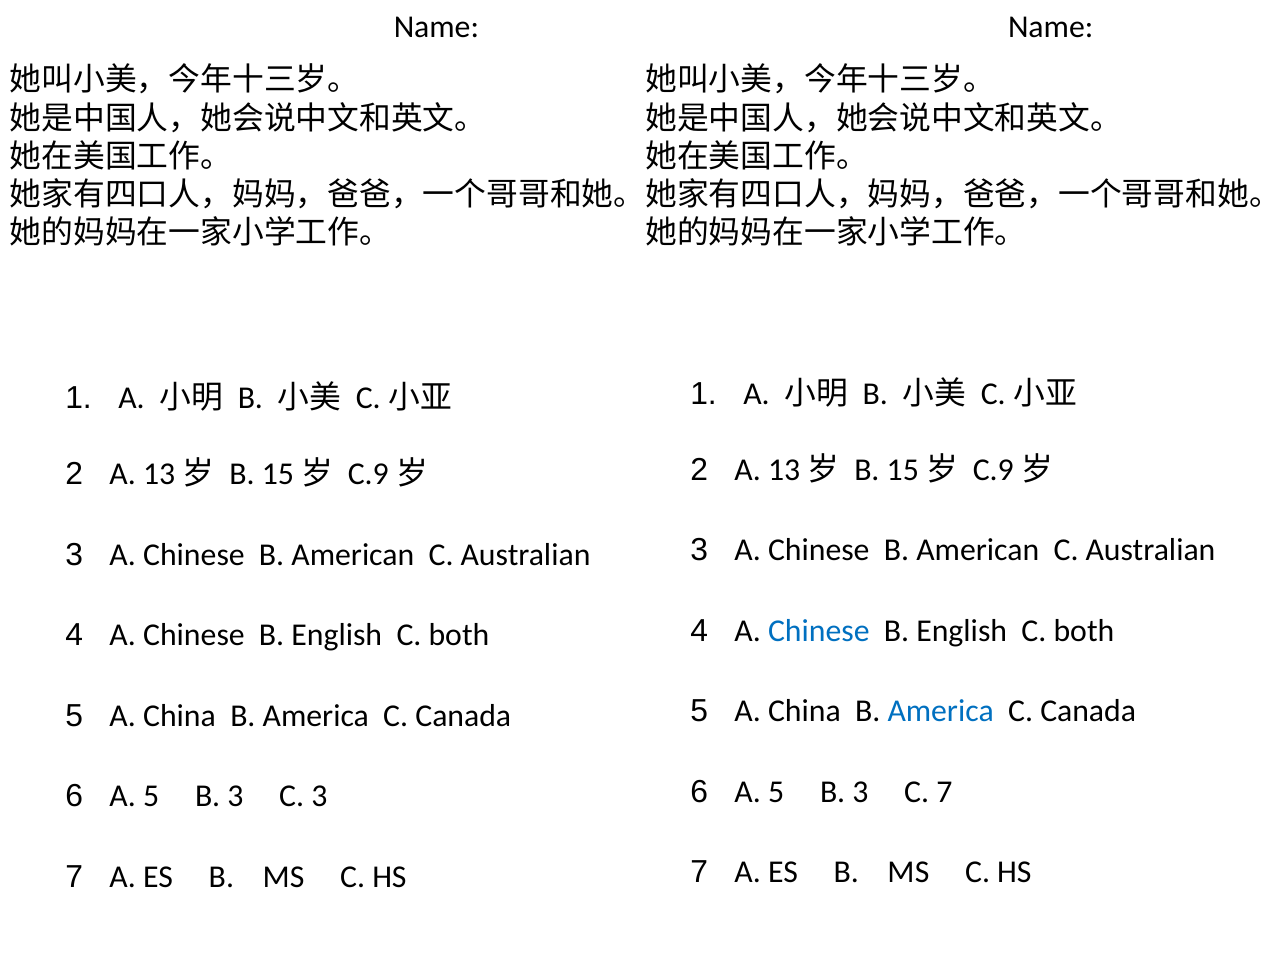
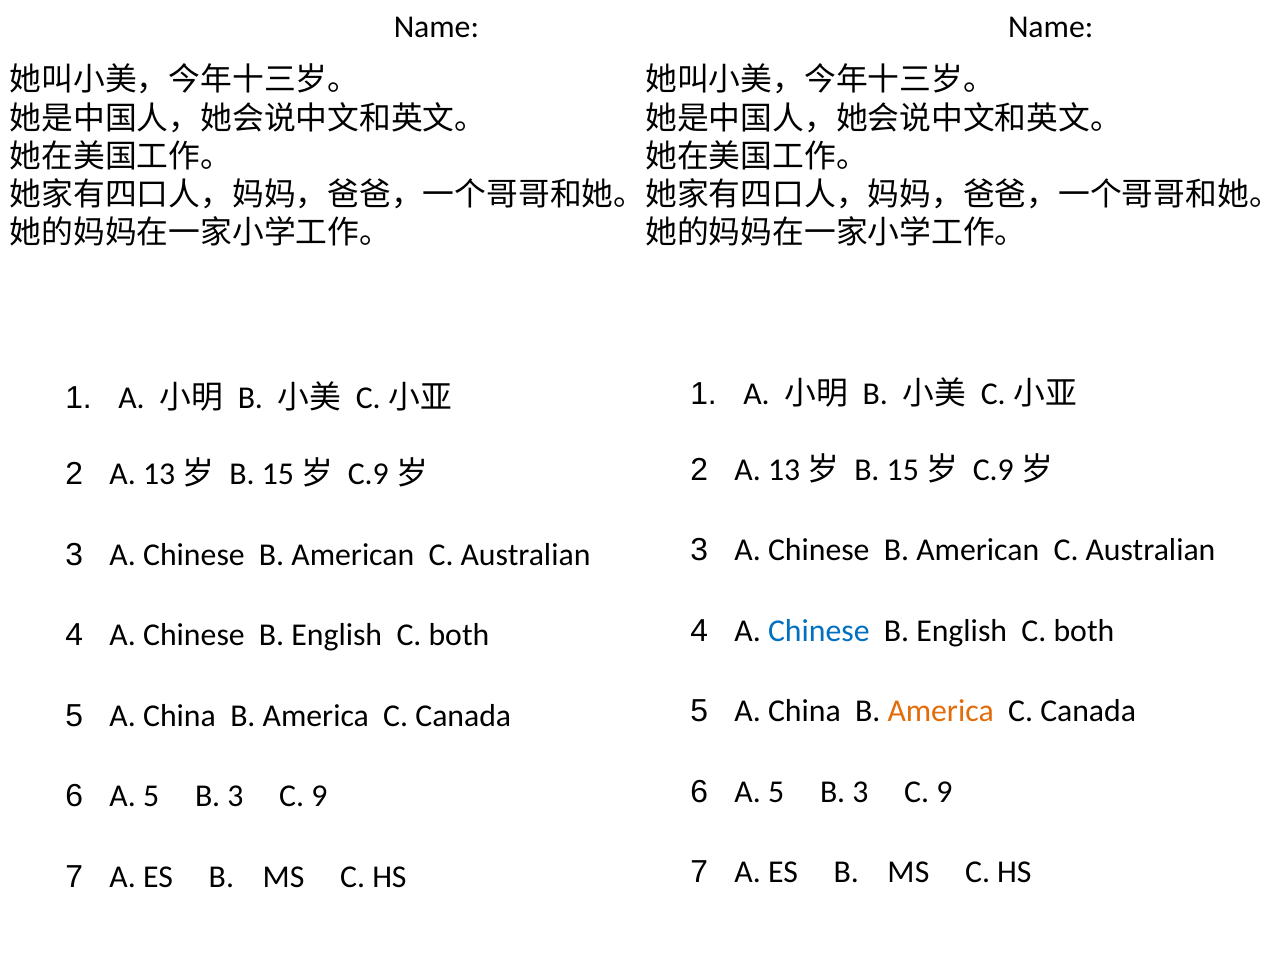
America colour: blue -> orange (941, 712)
7: 7 -> 9 (944, 792)
3: 3 -> 9 (319, 797)
